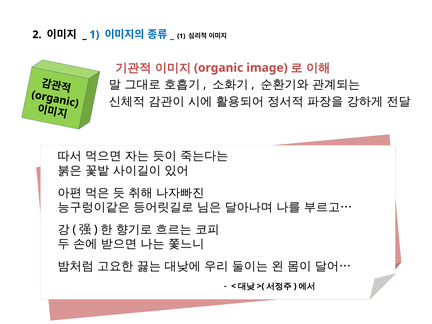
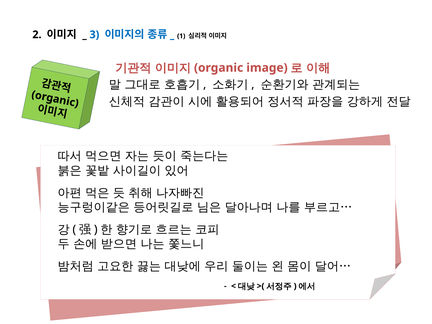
1: 1 -> 3 (94, 35)
